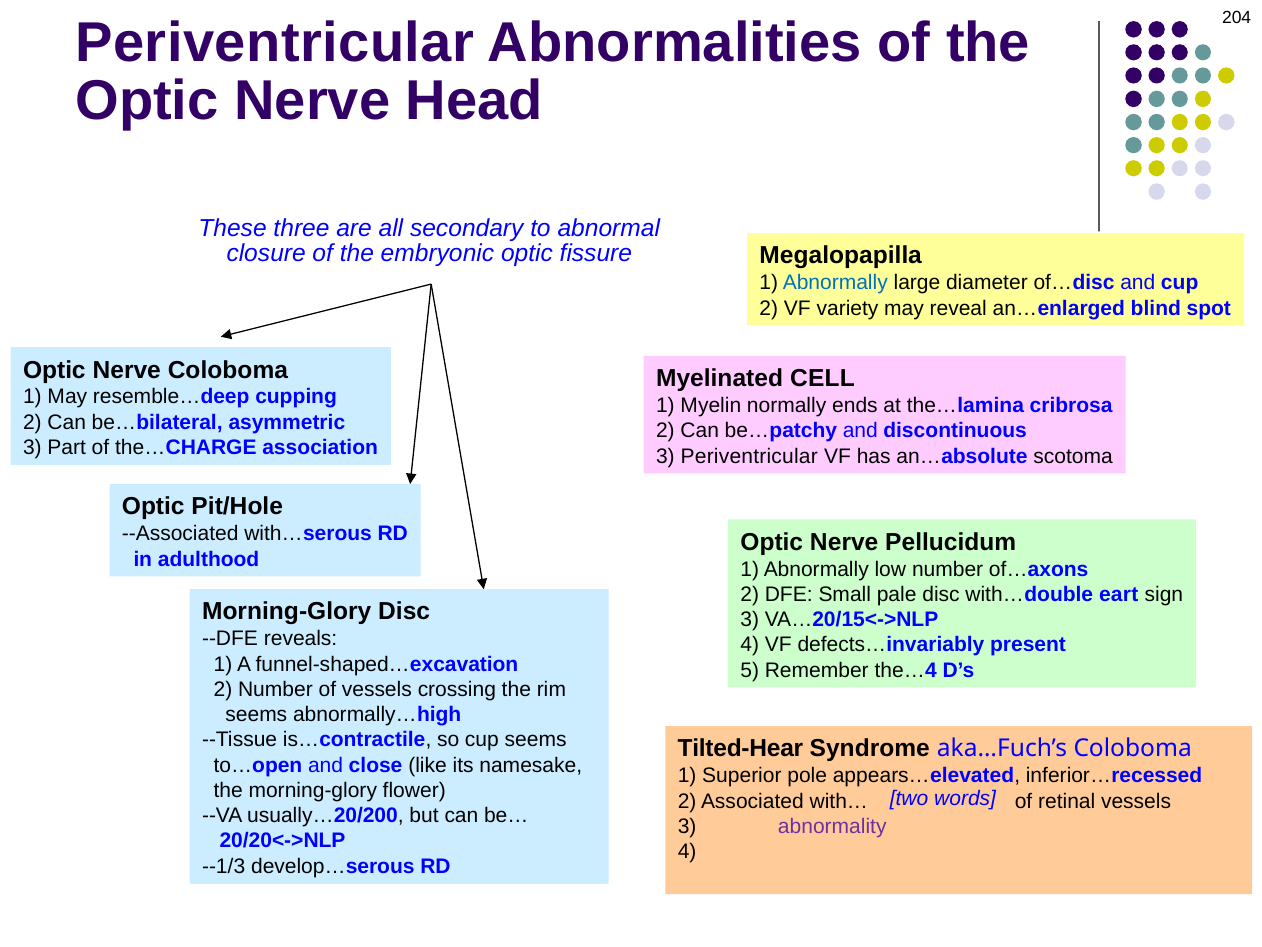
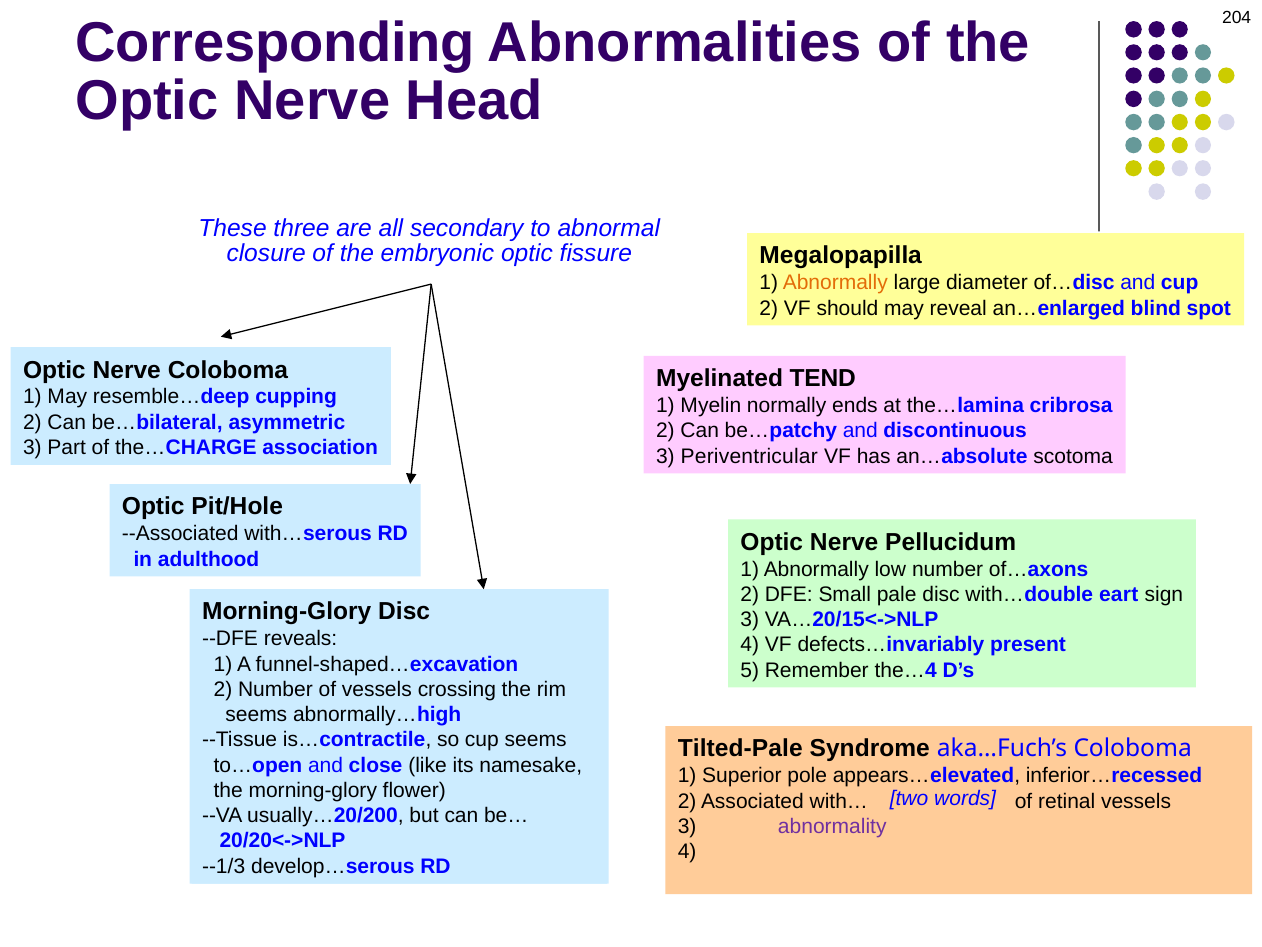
Periventricular: Periventricular -> Corresponding (275, 43)
Abnormally colour: blue -> orange (835, 283)
variety: variety -> should (848, 308)
CELL: CELL -> TEND (823, 378)
Tilted-Hear: Tilted-Hear -> Tilted-Pale (740, 748)
